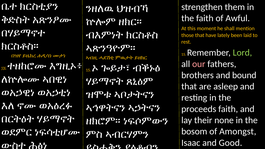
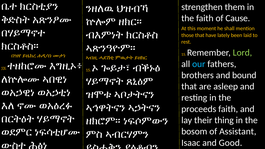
Awful: Awful -> Cause (238, 18)
our colour: pink -> light blue (199, 64)
none: none -> thing (224, 120)
Amongst: Amongst -> Assistant (238, 132)
